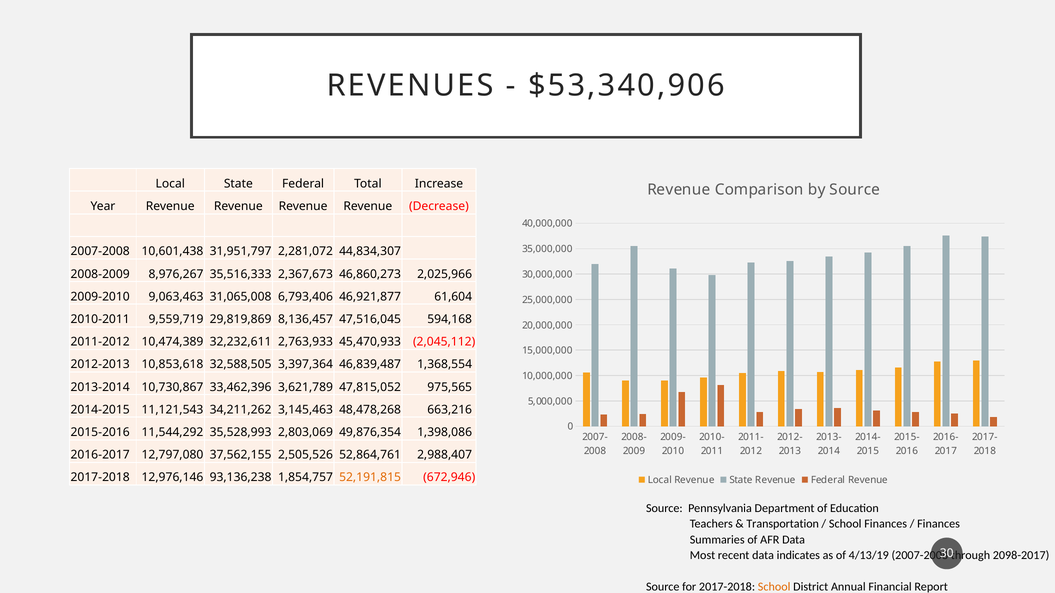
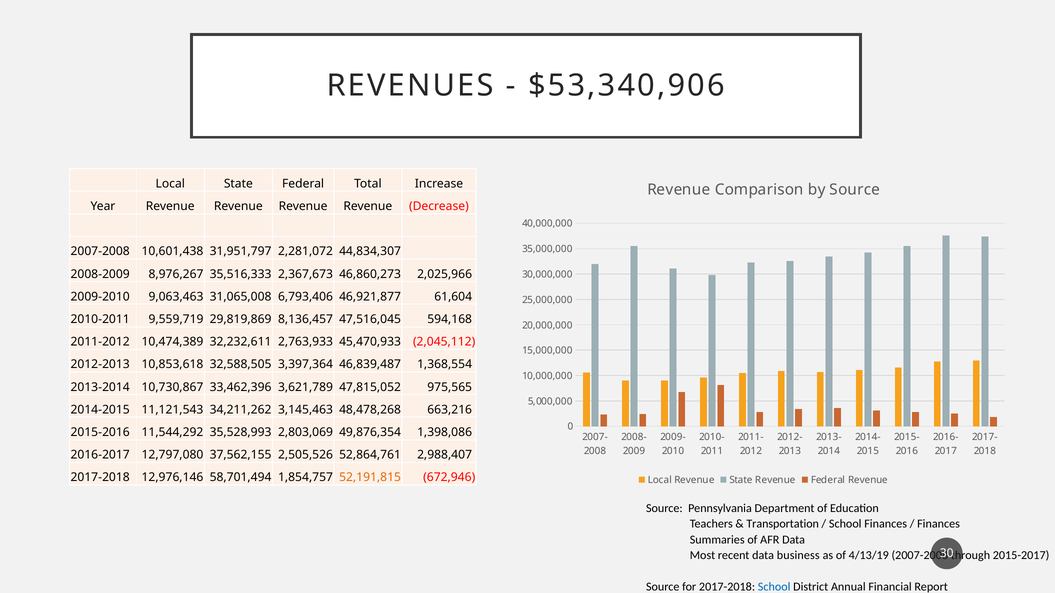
93,136,238: 93,136,238 -> 58,701,494 (241, 478)
indicates: indicates -> business (798, 556)
2098-2017: 2098-2017 -> 2015-2017 (1021, 556)
School colour: orange -> blue (774, 587)
